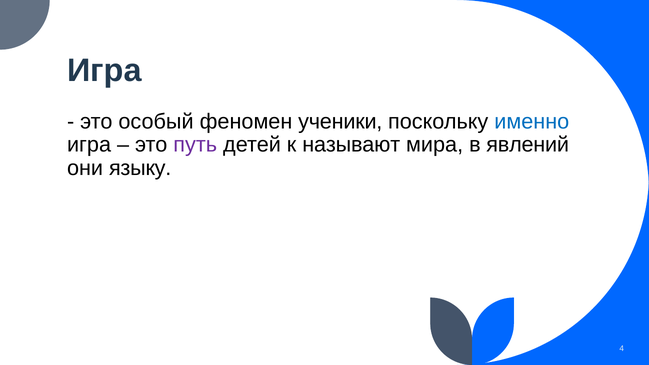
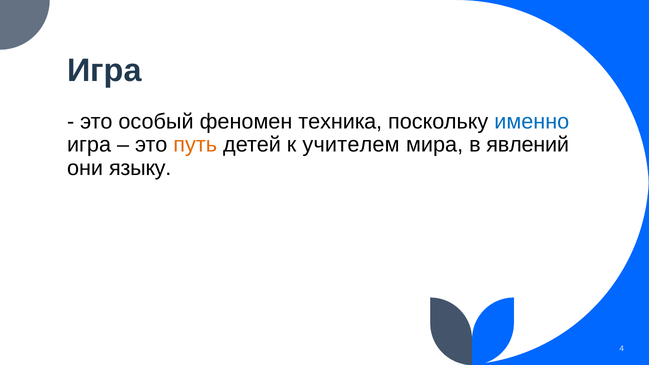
ученики: ученики -> техника (340, 121)
путь colour: purple -> orange (195, 145)
называют: называют -> учителем (351, 145)
